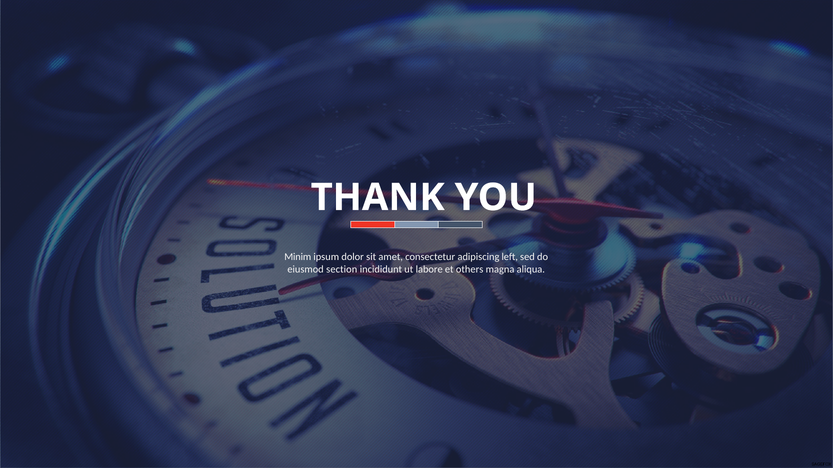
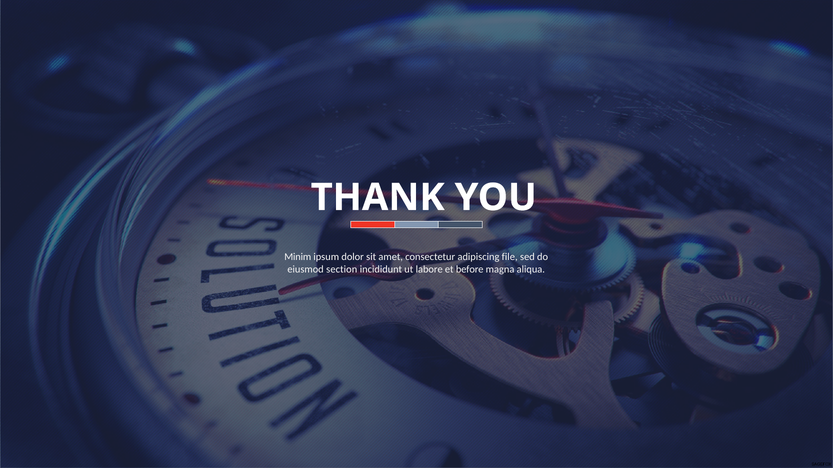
left: left -> file (510, 257)
others: others -> before (470, 270)
